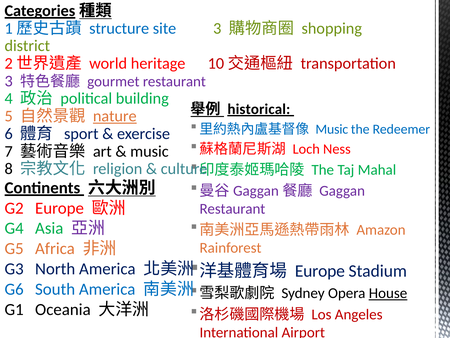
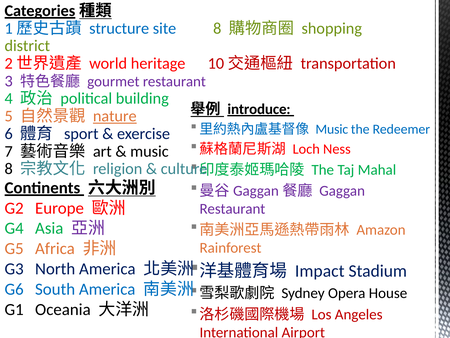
site 3: 3 -> 8 (217, 28)
historical: historical -> introduce (259, 109)
Europe: Europe -> Impact (320, 271)
House underline: present -> none (388, 293)
